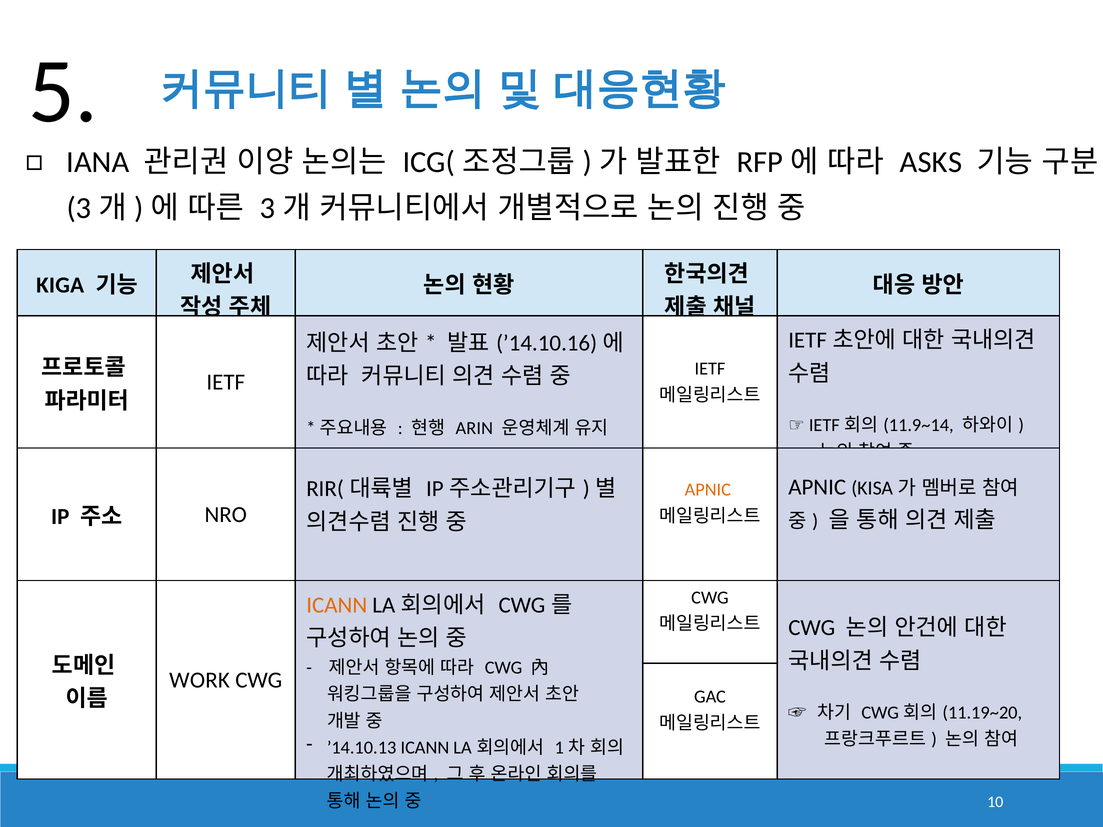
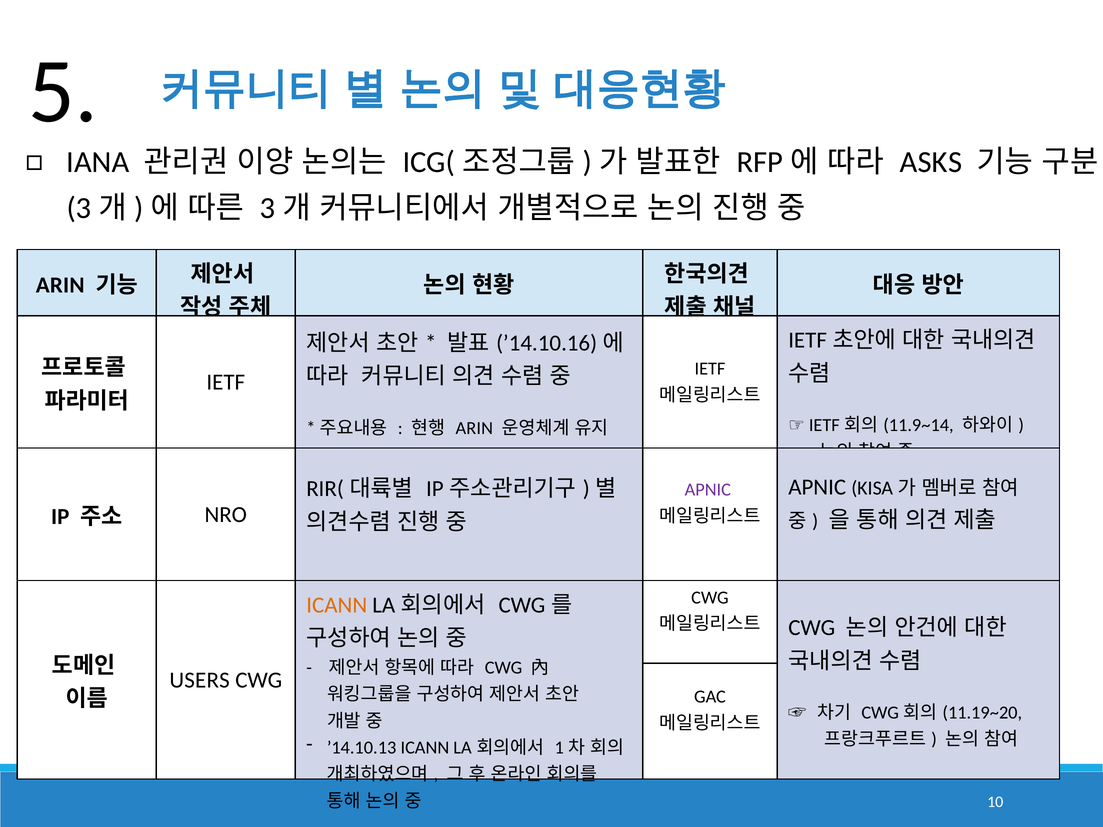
KIGA: KIGA -> ARIN (60, 285)
APNIC colour: orange -> purple (708, 490)
WORK: WORK -> USERS (200, 680)
